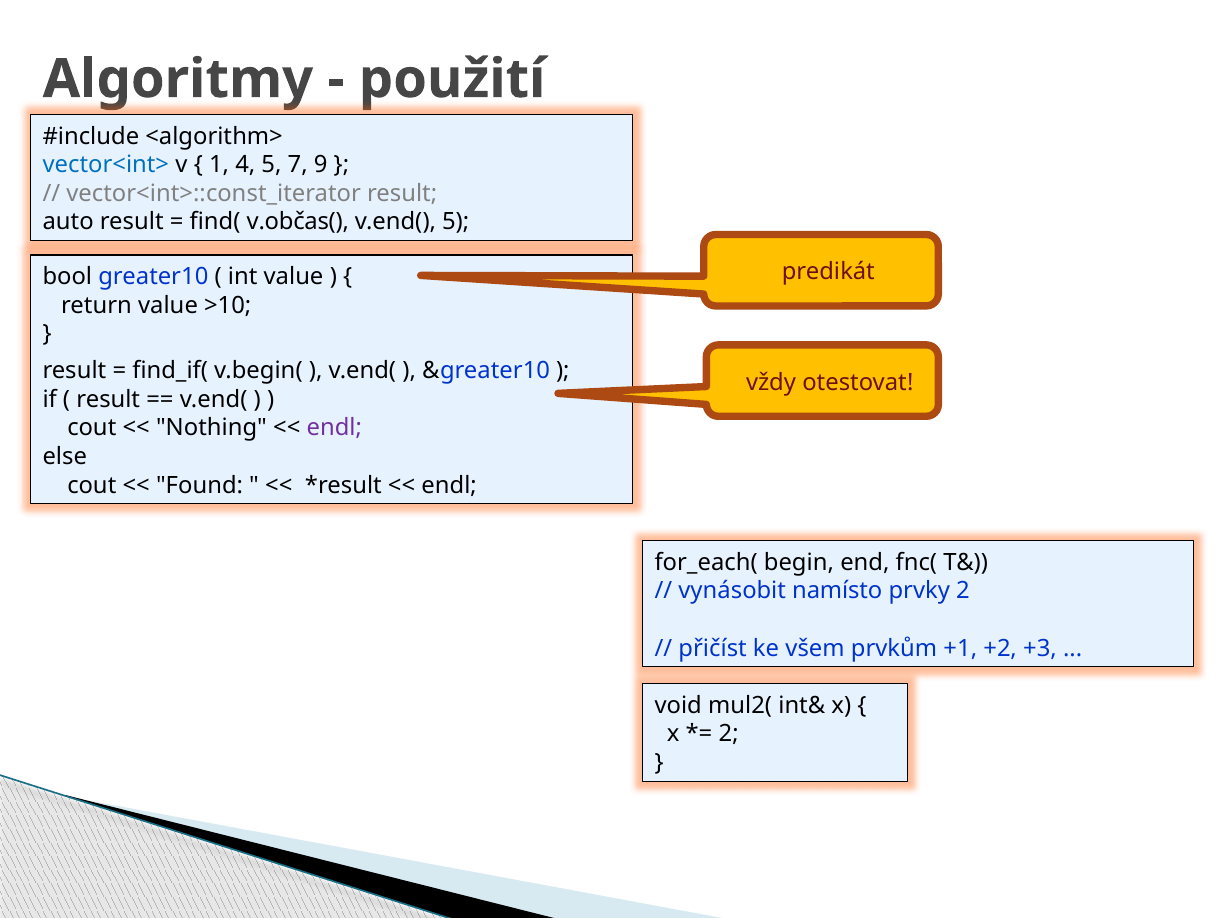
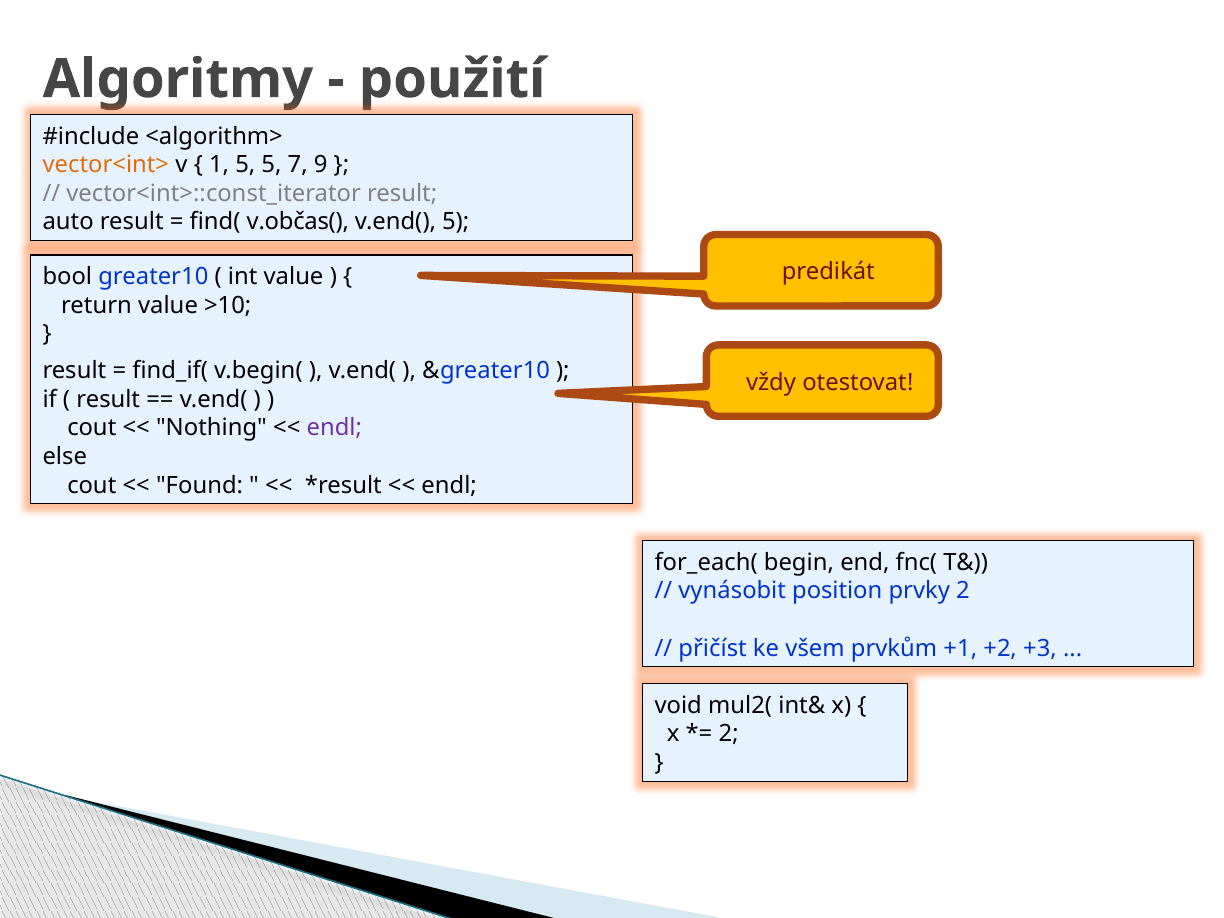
vector<int> colour: blue -> orange (106, 165)
1 4: 4 -> 5 (245, 165)
namísto: namísto -> position (837, 591)
